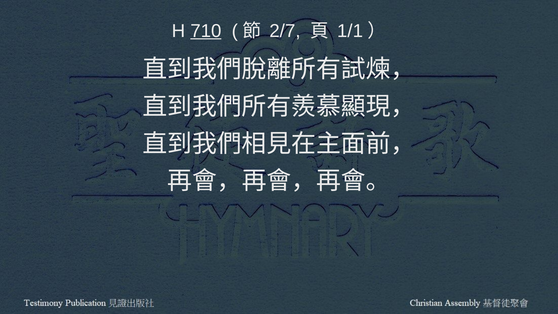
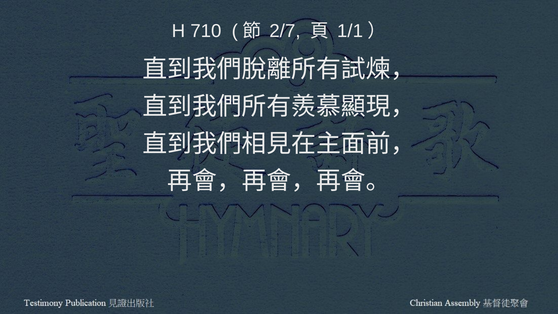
710 underline: present -> none (206, 31)
